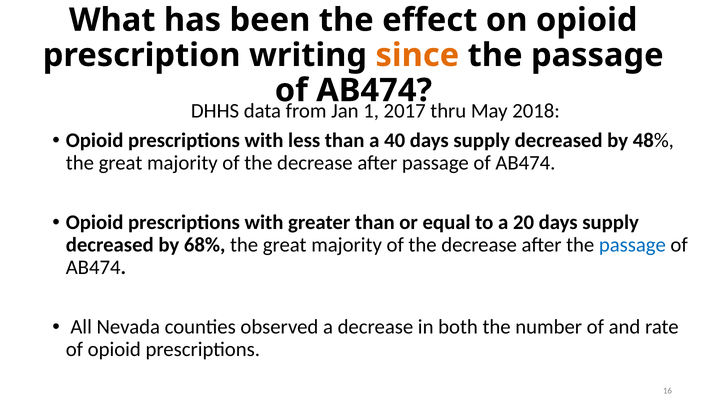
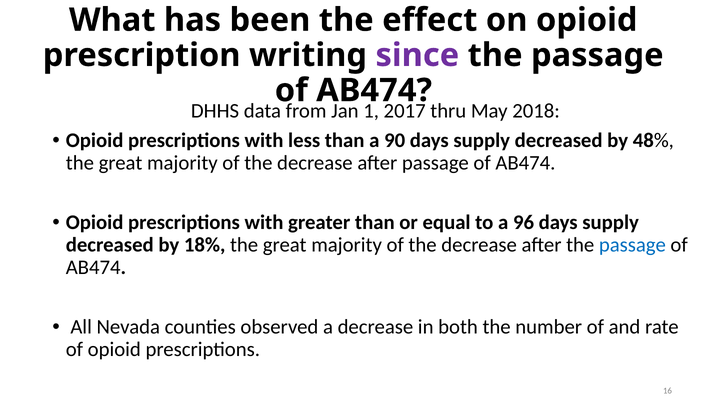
since colour: orange -> purple (417, 55)
40: 40 -> 90 (395, 141)
20: 20 -> 96 (524, 223)
68%: 68% -> 18% (205, 245)
